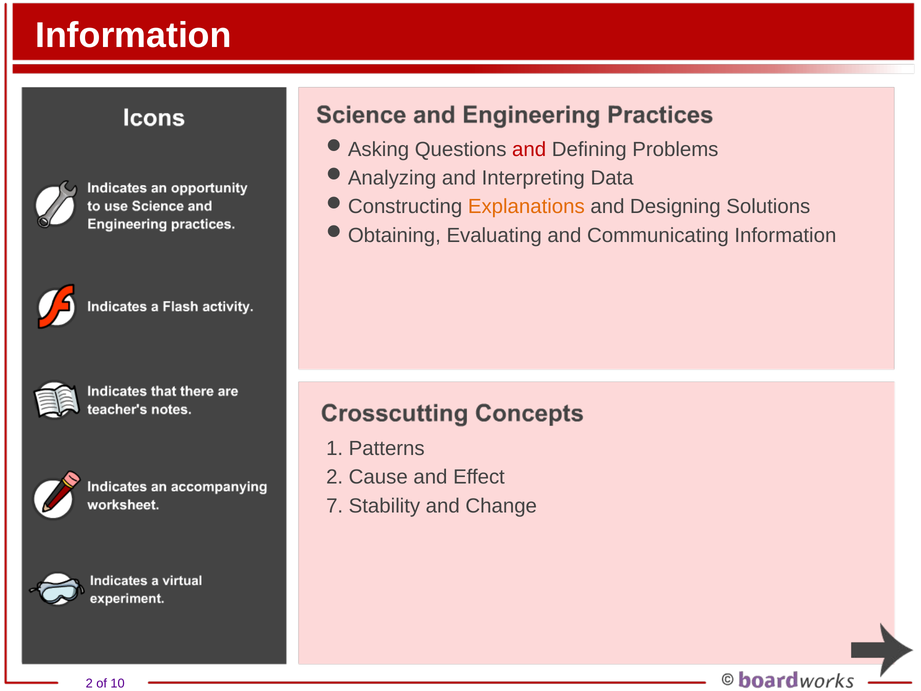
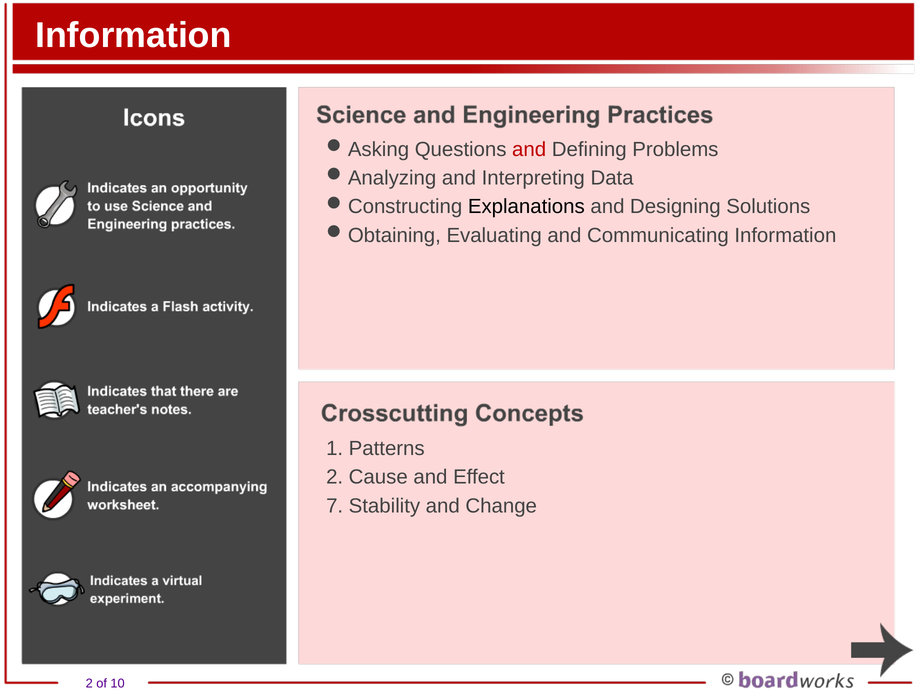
Explanations colour: orange -> black (526, 207)
